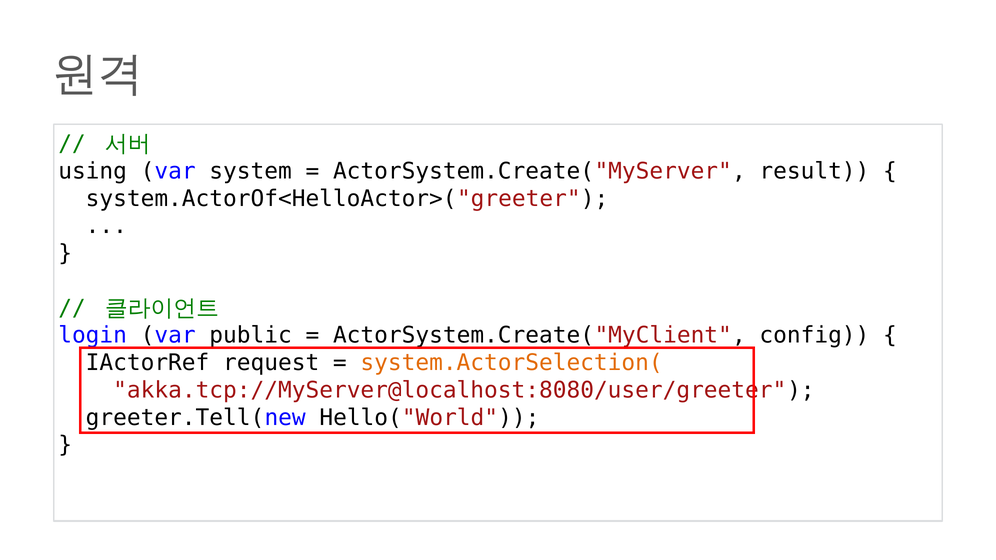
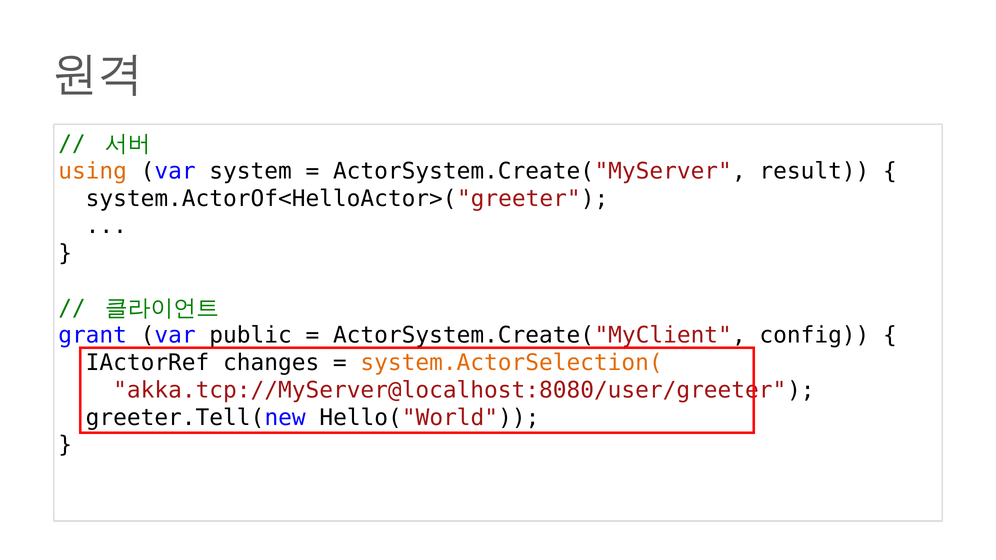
using colour: black -> orange (93, 171)
login: login -> grant (93, 336)
request: request -> changes (271, 363)
